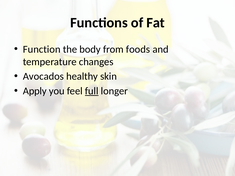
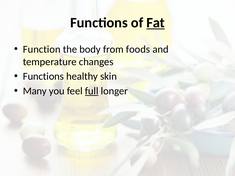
Fat underline: none -> present (156, 23)
Avocados: Avocados -> Functions (43, 76)
Apply: Apply -> Many (35, 91)
